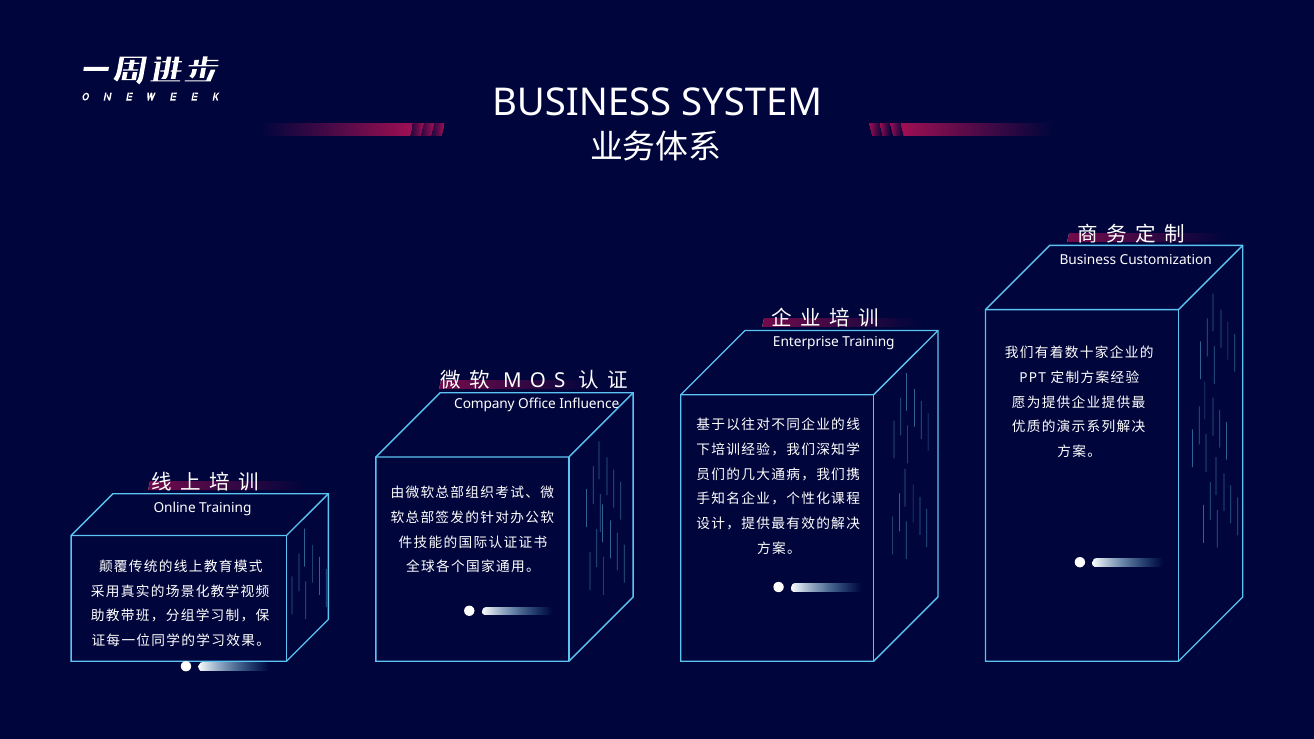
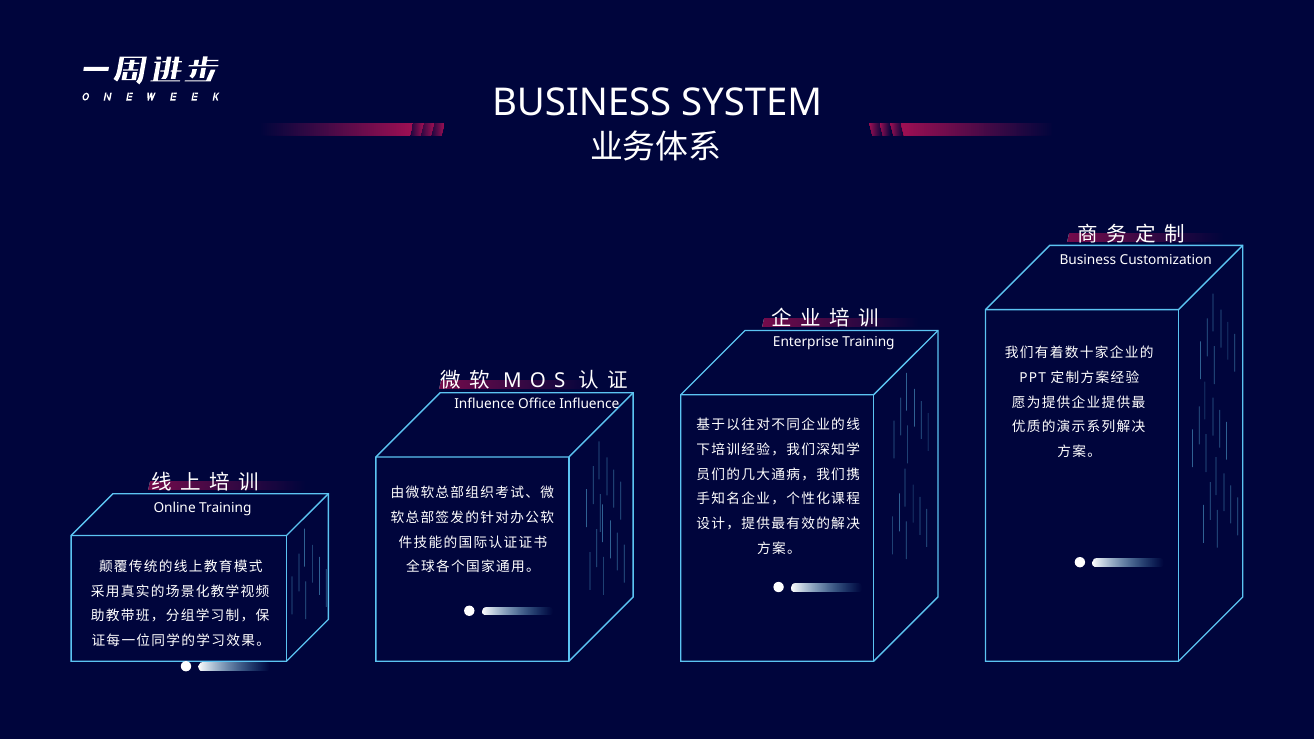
Company: Company -> Influence (484, 404)
